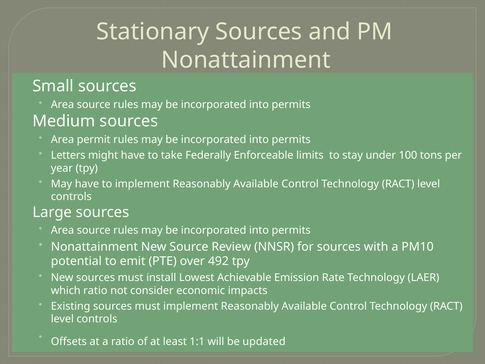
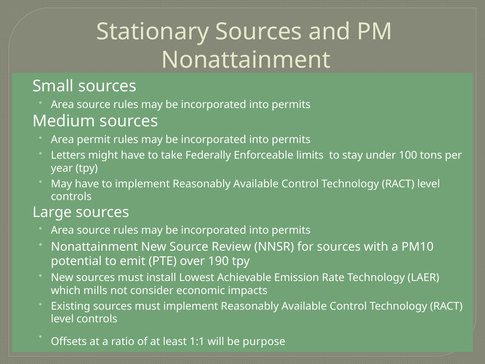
492: 492 -> 190 (218, 261)
which ratio: ratio -> mills (95, 290)
updated: updated -> purpose (264, 341)
